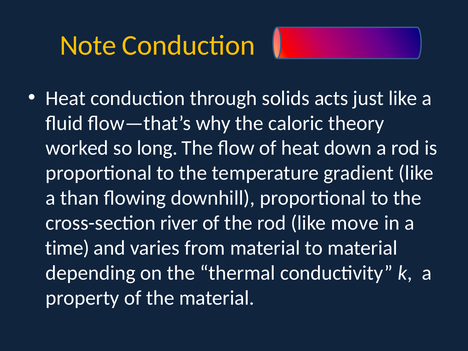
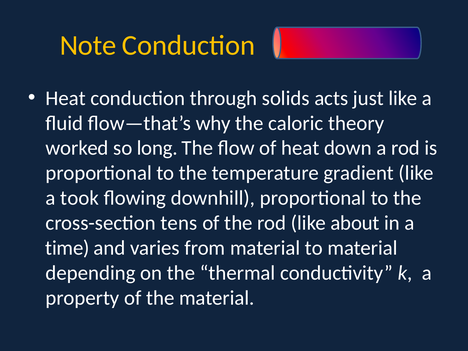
than: than -> took (80, 198)
river: river -> tens (179, 223)
move: move -> about (355, 223)
